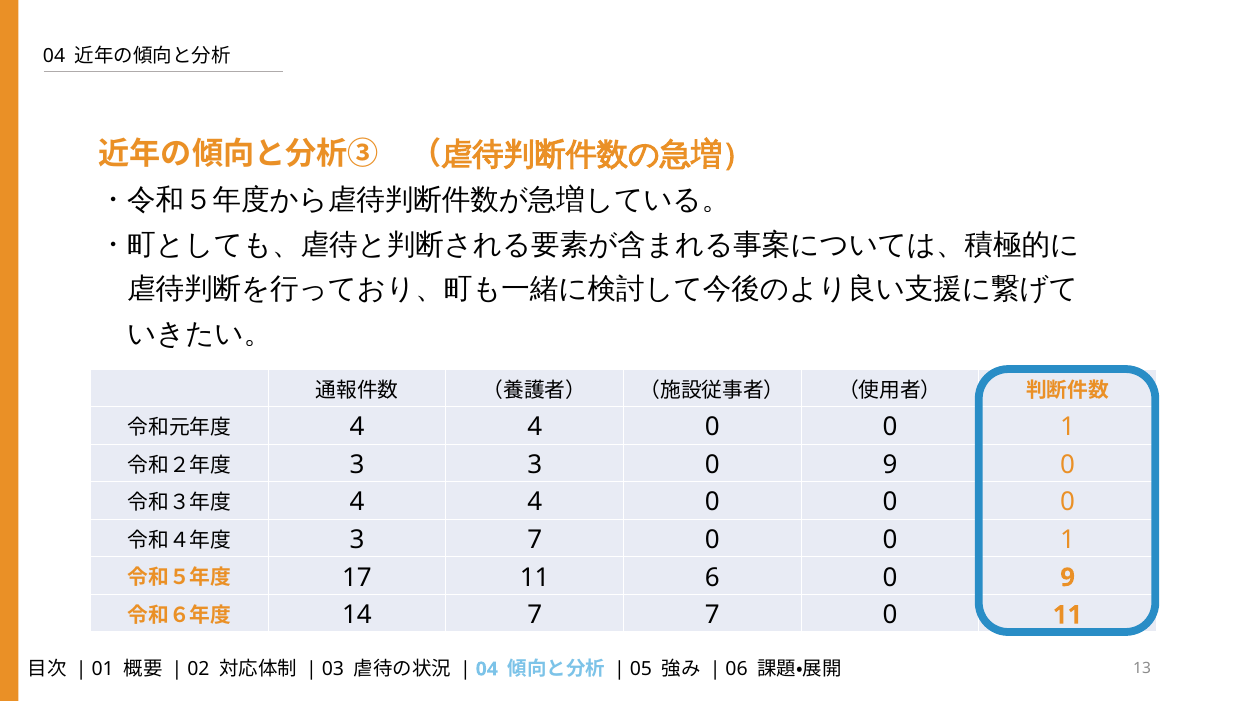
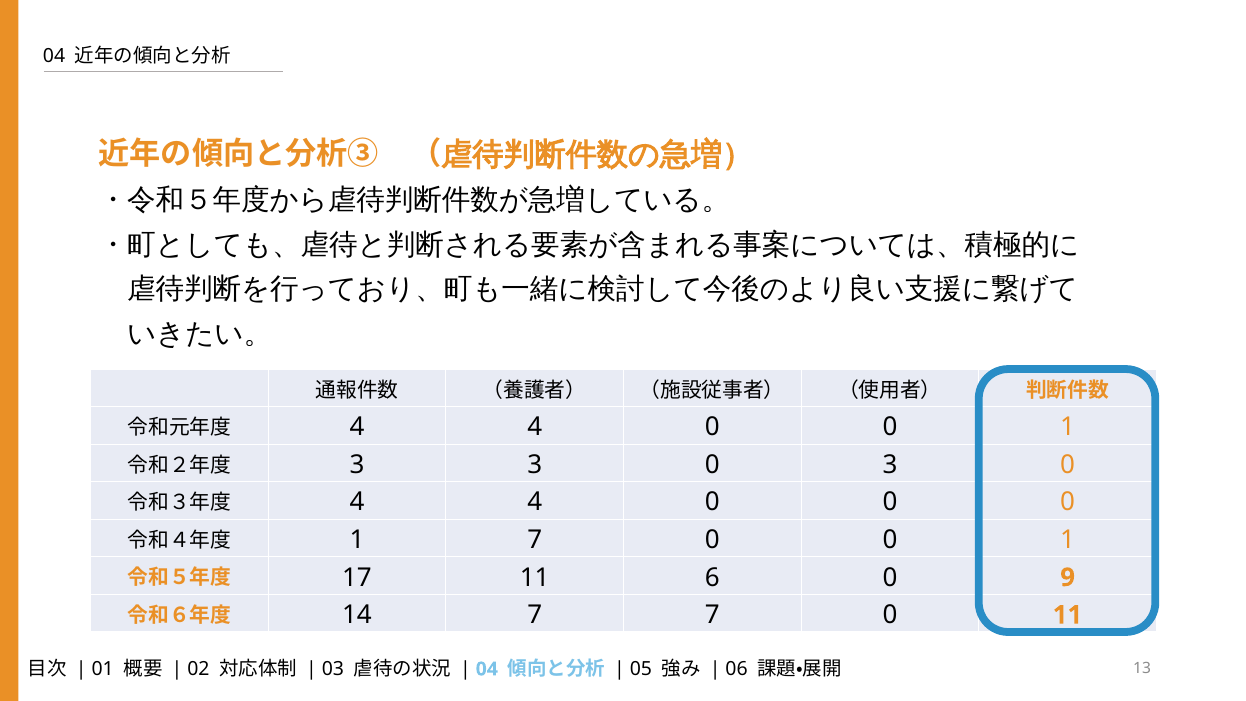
3 0 9: 9 -> 3 (890, 465)
3: 3 -> 1 (357, 540)
